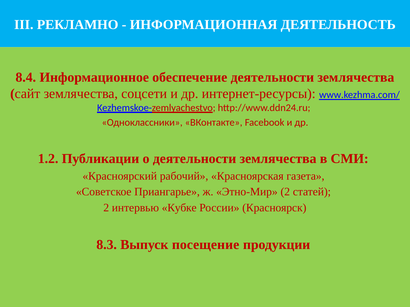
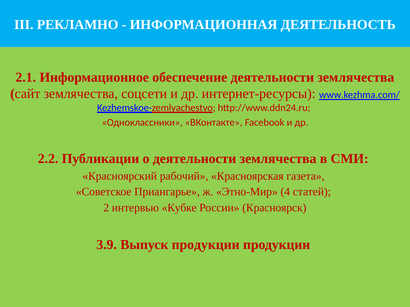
8.4: 8.4 -> 2.1 (26, 78)
1.2: 1.2 -> 2.2 (48, 159)
Этно-Мир 2: 2 -> 4 (285, 192)
8.3: 8.3 -> 3.9 (107, 245)
Выпуск посещение: посещение -> продукции (206, 245)
